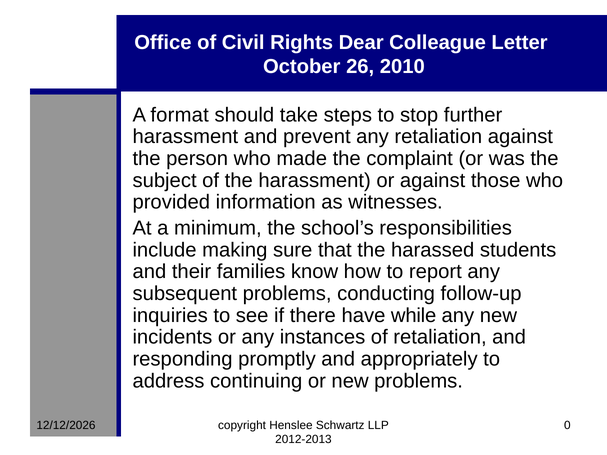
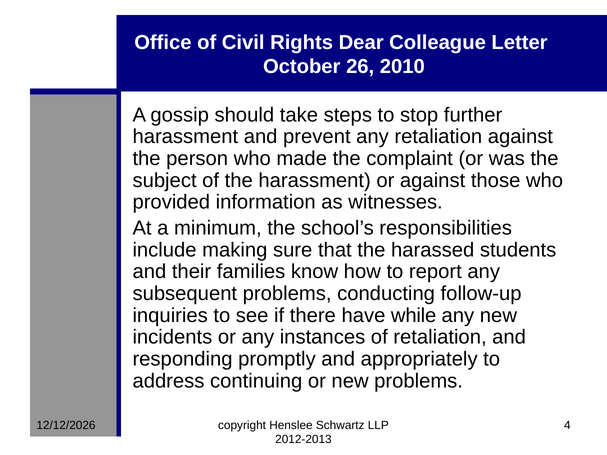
format: format -> gossip (180, 115)
0: 0 -> 4 (567, 426)
